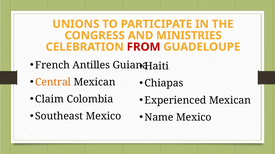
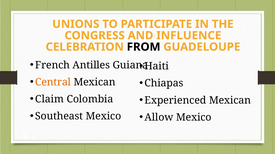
MINISTRIES: MINISTRIES -> INFLUENCE (189, 36)
FROM colour: red -> black (144, 47)
Name: Name -> Allow (159, 118)
